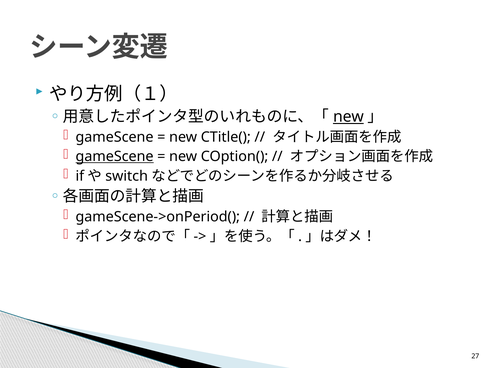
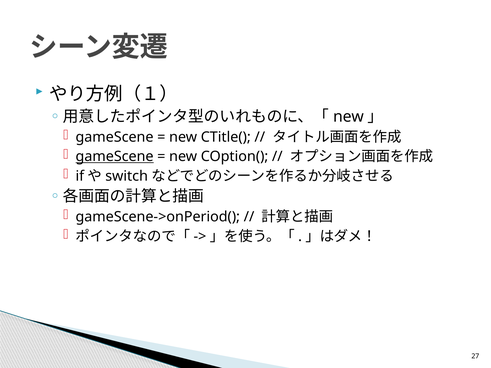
new underline: present -> none (348, 117)
